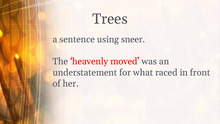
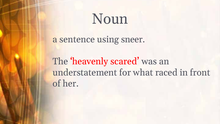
Trees: Trees -> Noun (110, 19)
moved: moved -> scared (125, 61)
